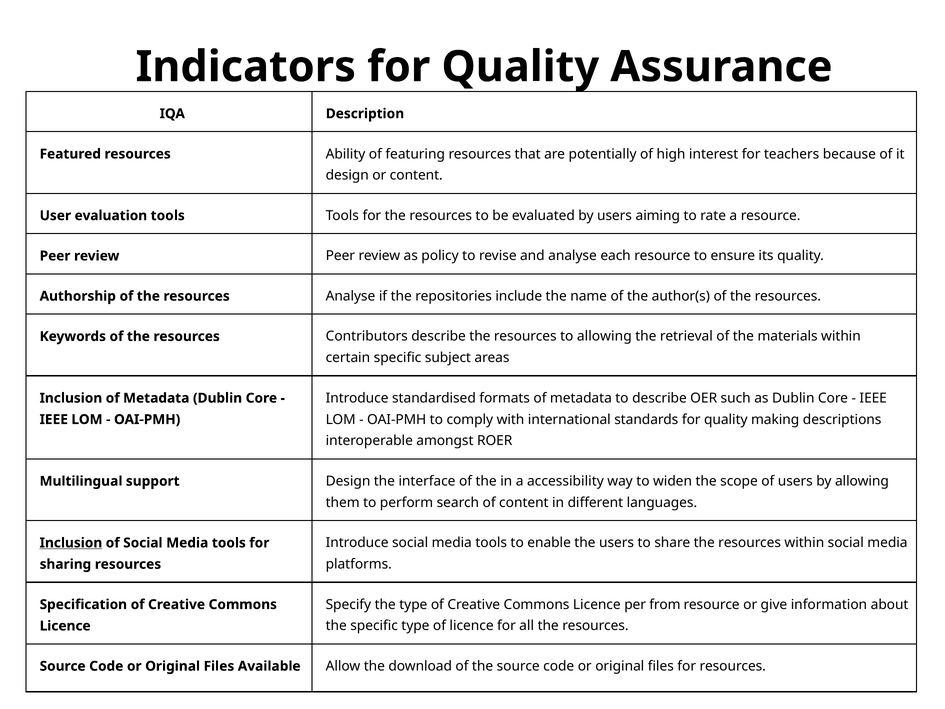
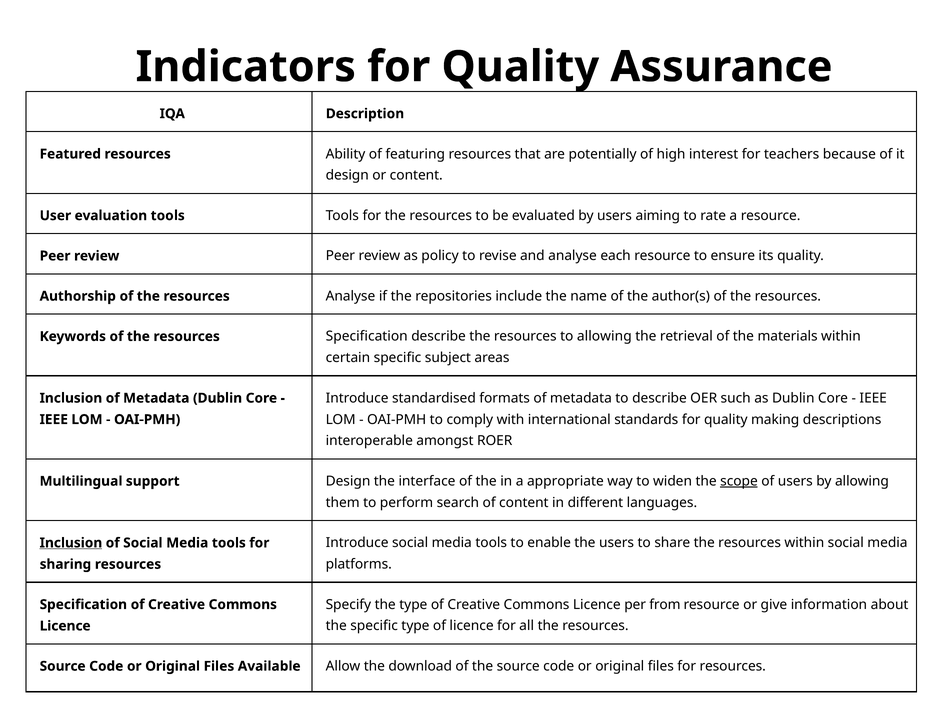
resources Contributors: Contributors -> Specification (367, 336)
accessibility: accessibility -> appropriate (565, 481)
scope underline: none -> present (739, 481)
